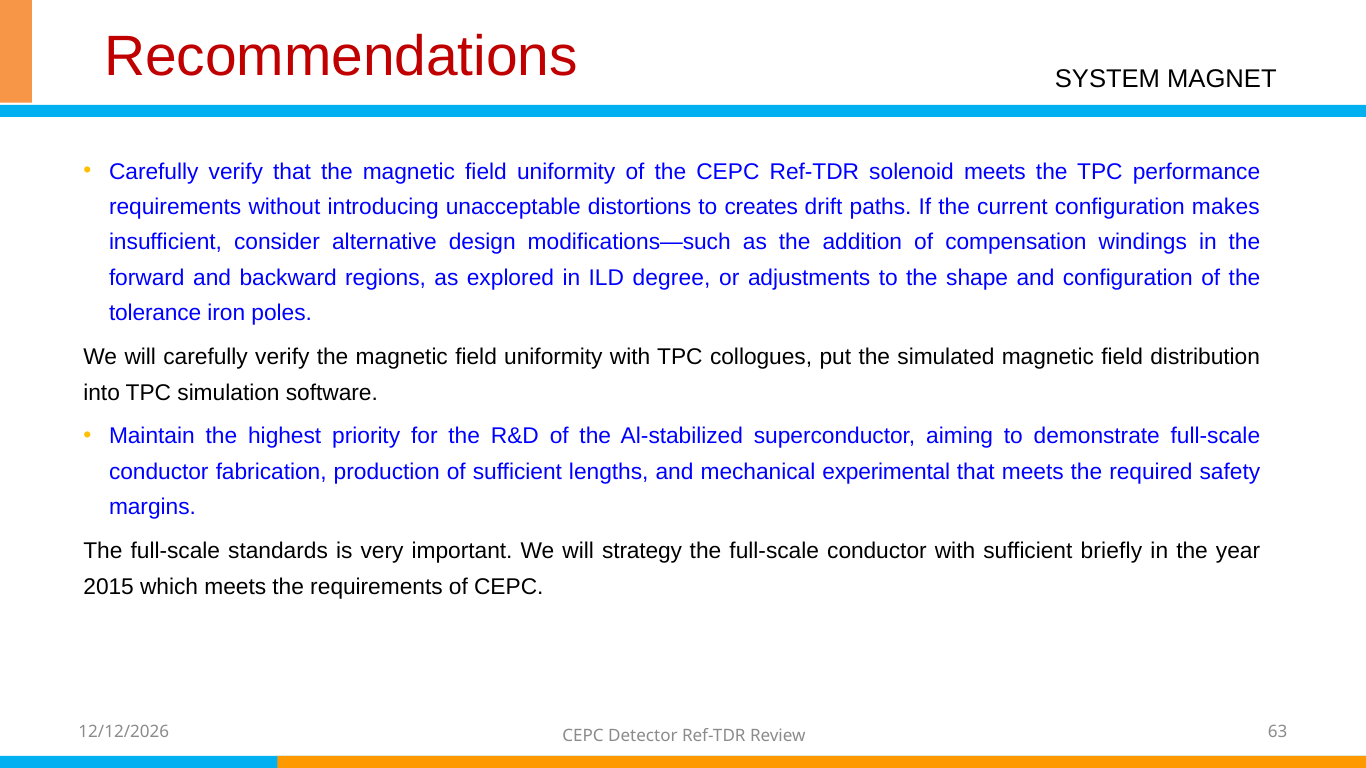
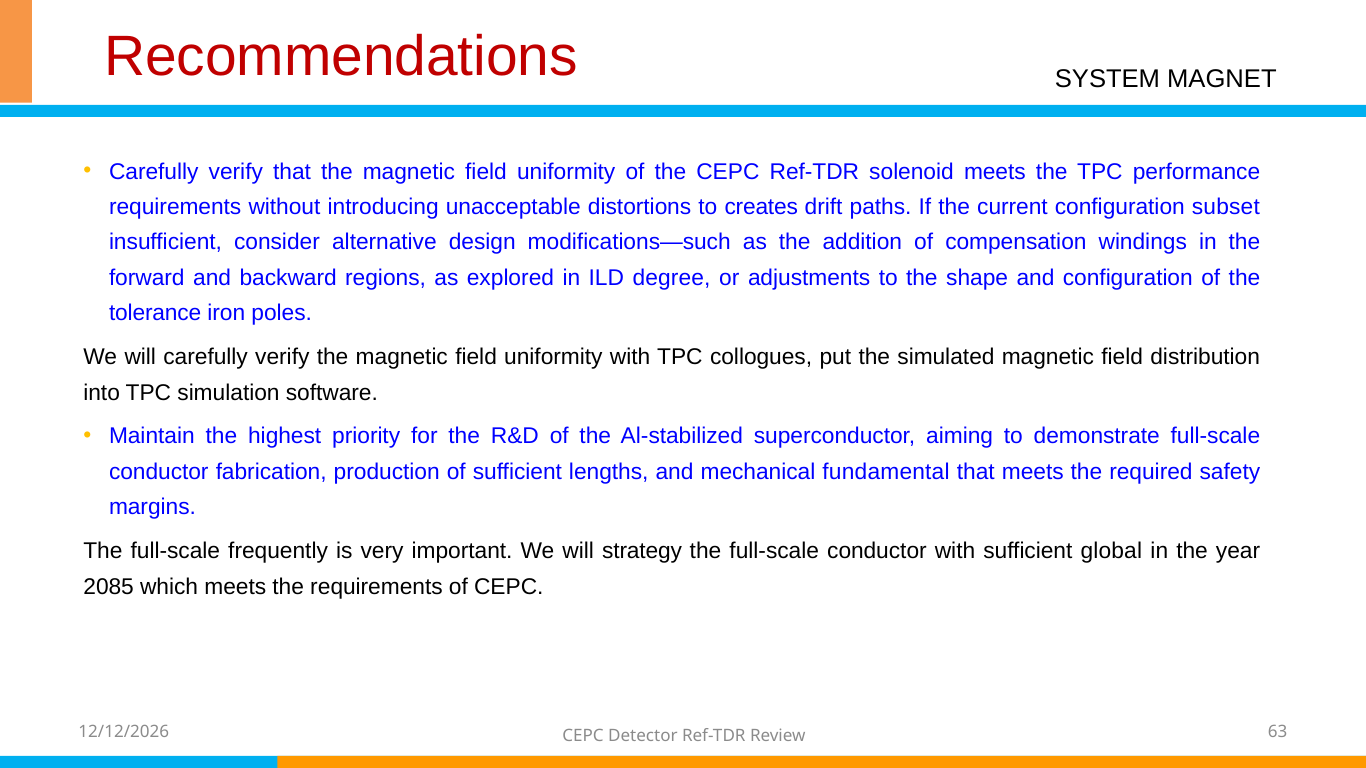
makes: makes -> subset (1226, 207)
experimental: experimental -> fundamental (886, 472)
standards: standards -> frequently (278, 551)
briefly: briefly -> global (1111, 551)
2015: 2015 -> 2085 (109, 587)
